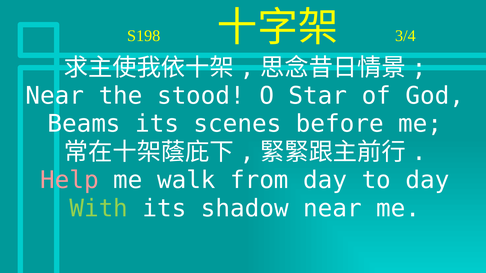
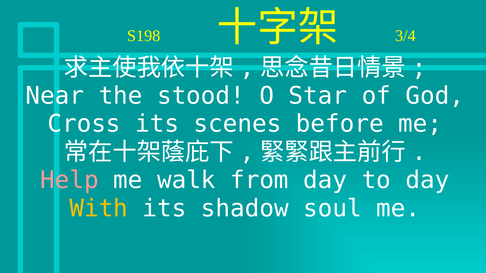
Beams: Beams -> Cross (84, 124)
With colour: light green -> yellow (99, 209)
shadow near: near -> soul (333, 209)
